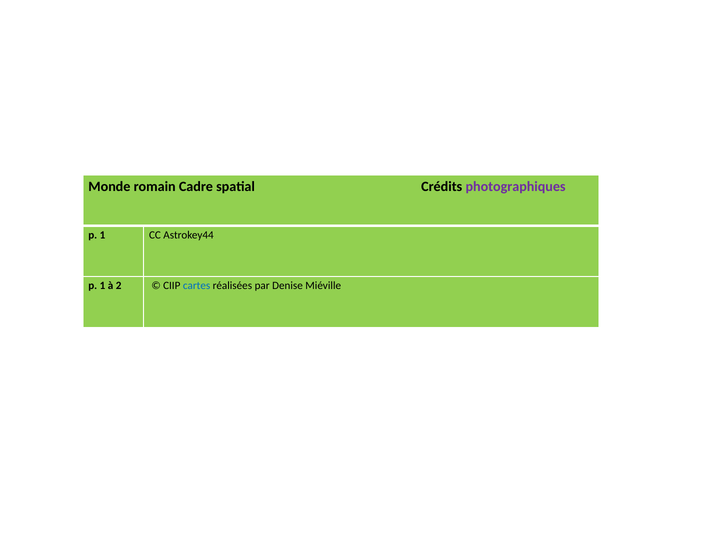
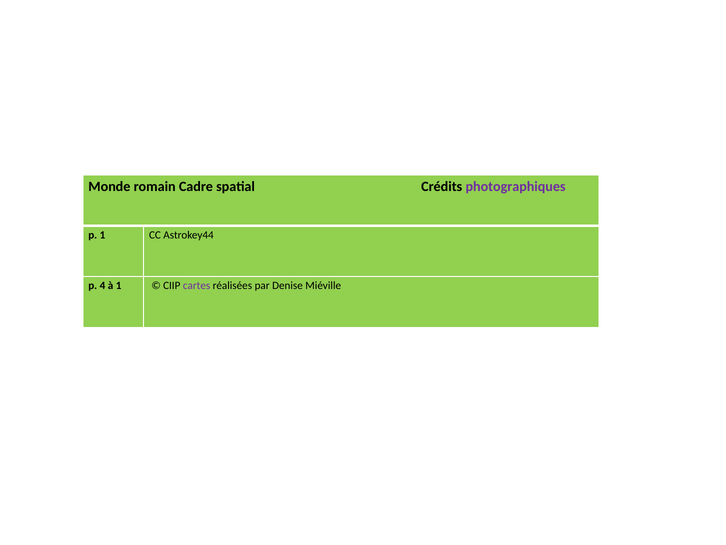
1: 1 -> 4 (102, 285)
à 2: 2 -> 1 (119, 285)
cartes colour: blue -> purple (197, 285)
